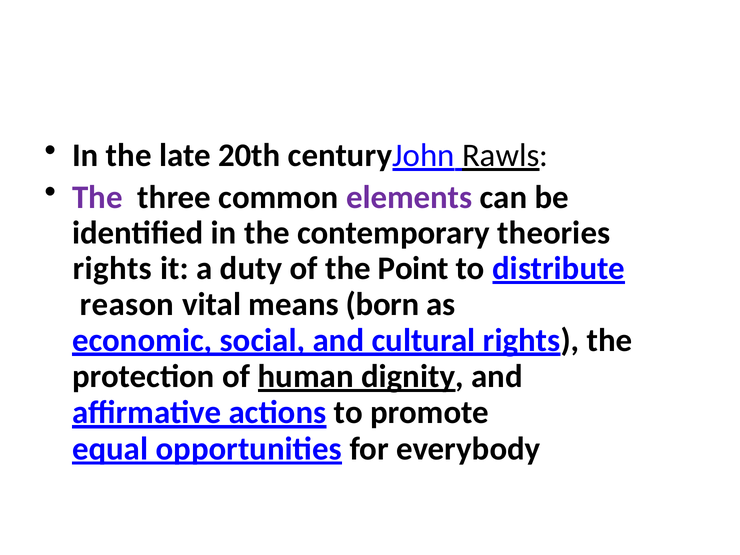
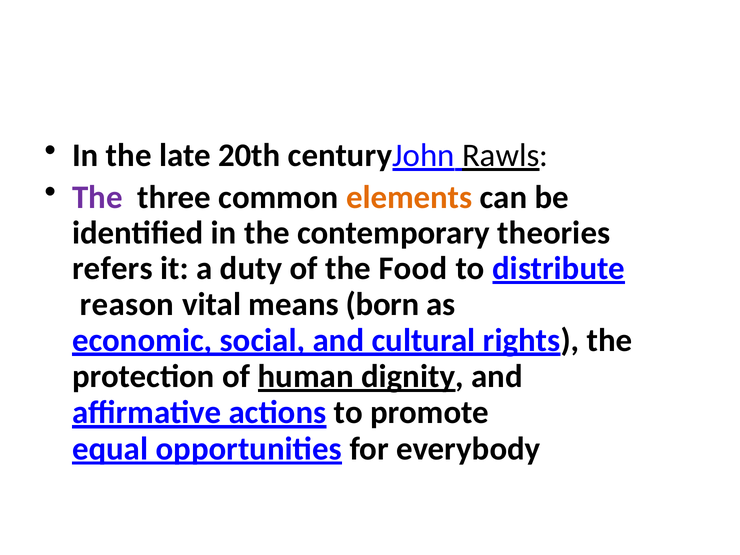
elements colour: purple -> orange (409, 197)
rights: rights -> refers (112, 268)
Point: Point -> Food (413, 268)
